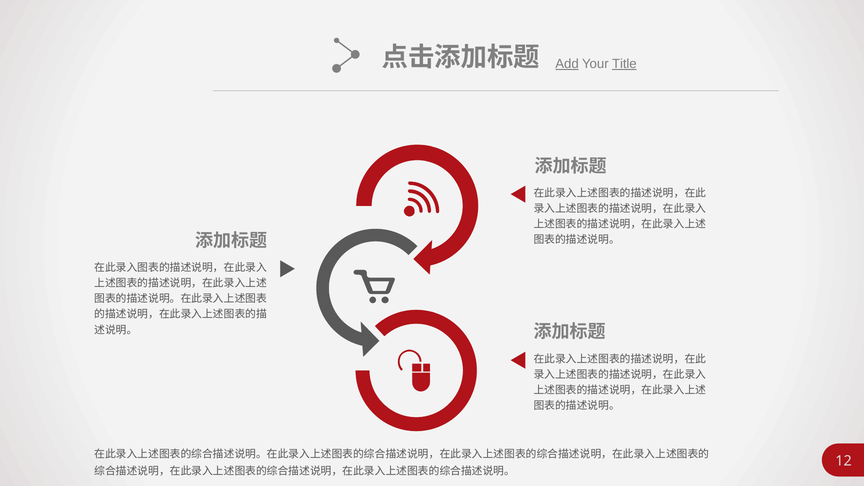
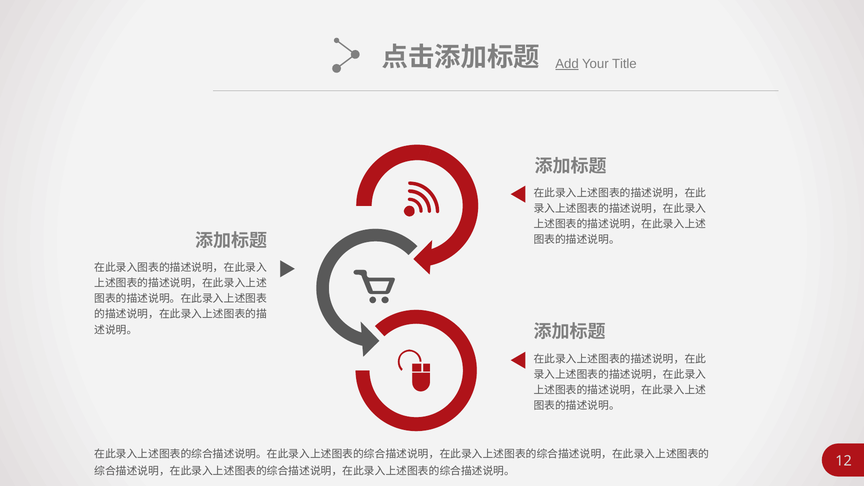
Title underline: present -> none (624, 64)
